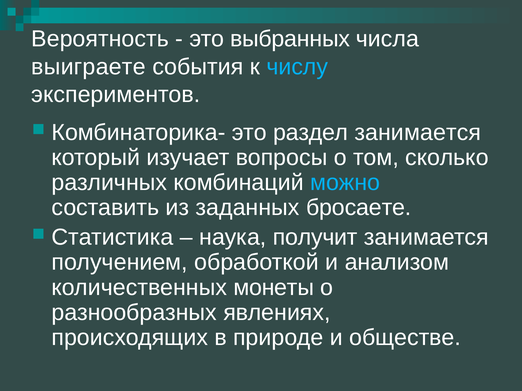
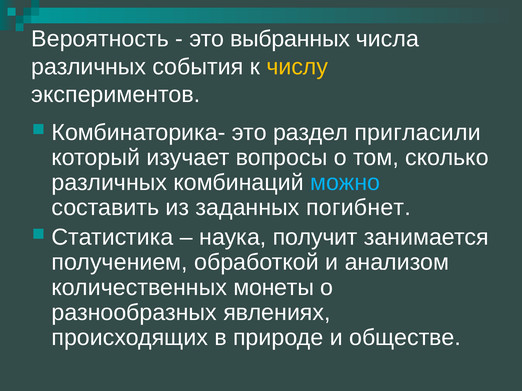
выиграете: выиграете -> различных (89, 67)
числу colour: light blue -> yellow (297, 67)
раздел занимается: занимается -> пригласили (418, 133)
бросаете: бросаете -> погибнет (359, 208)
